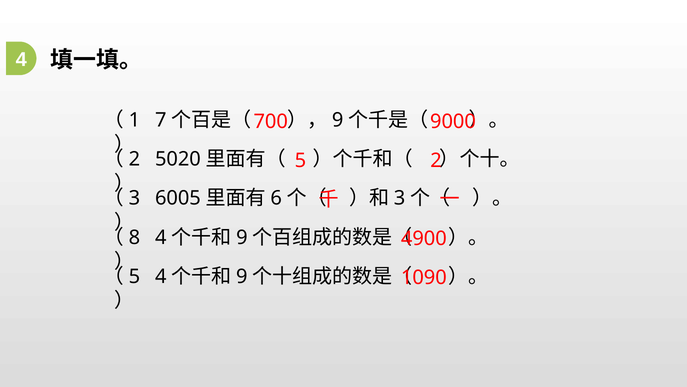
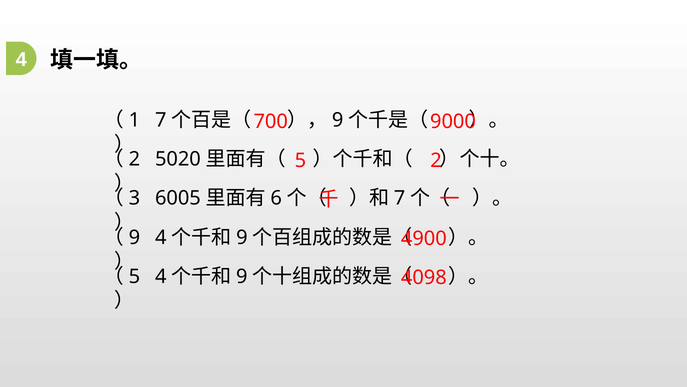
3: 3 -> 7 (400, 198)
8: 8 -> 9 (134, 237)
1090: 1090 -> 4098 (424, 277)
